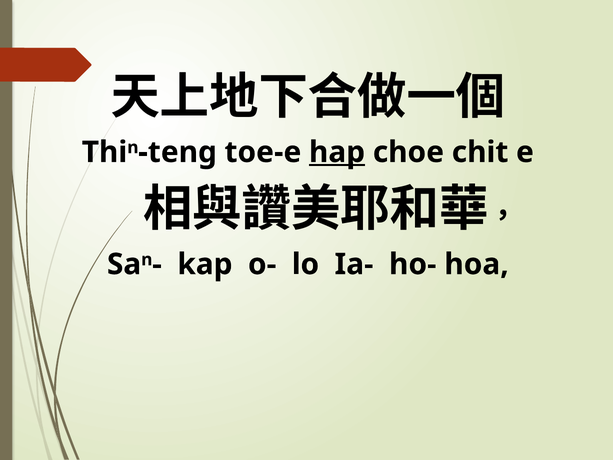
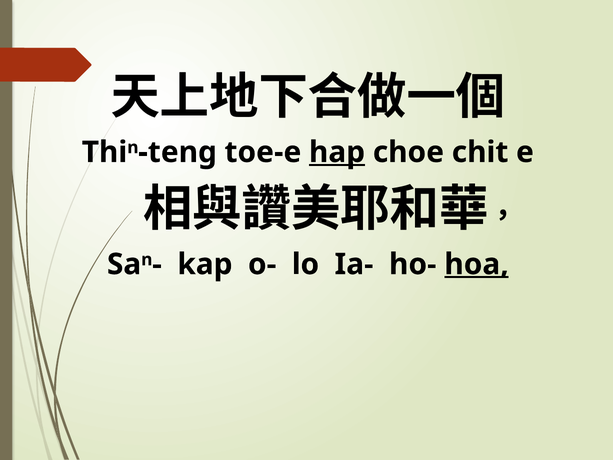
hoa underline: none -> present (477, 264)
